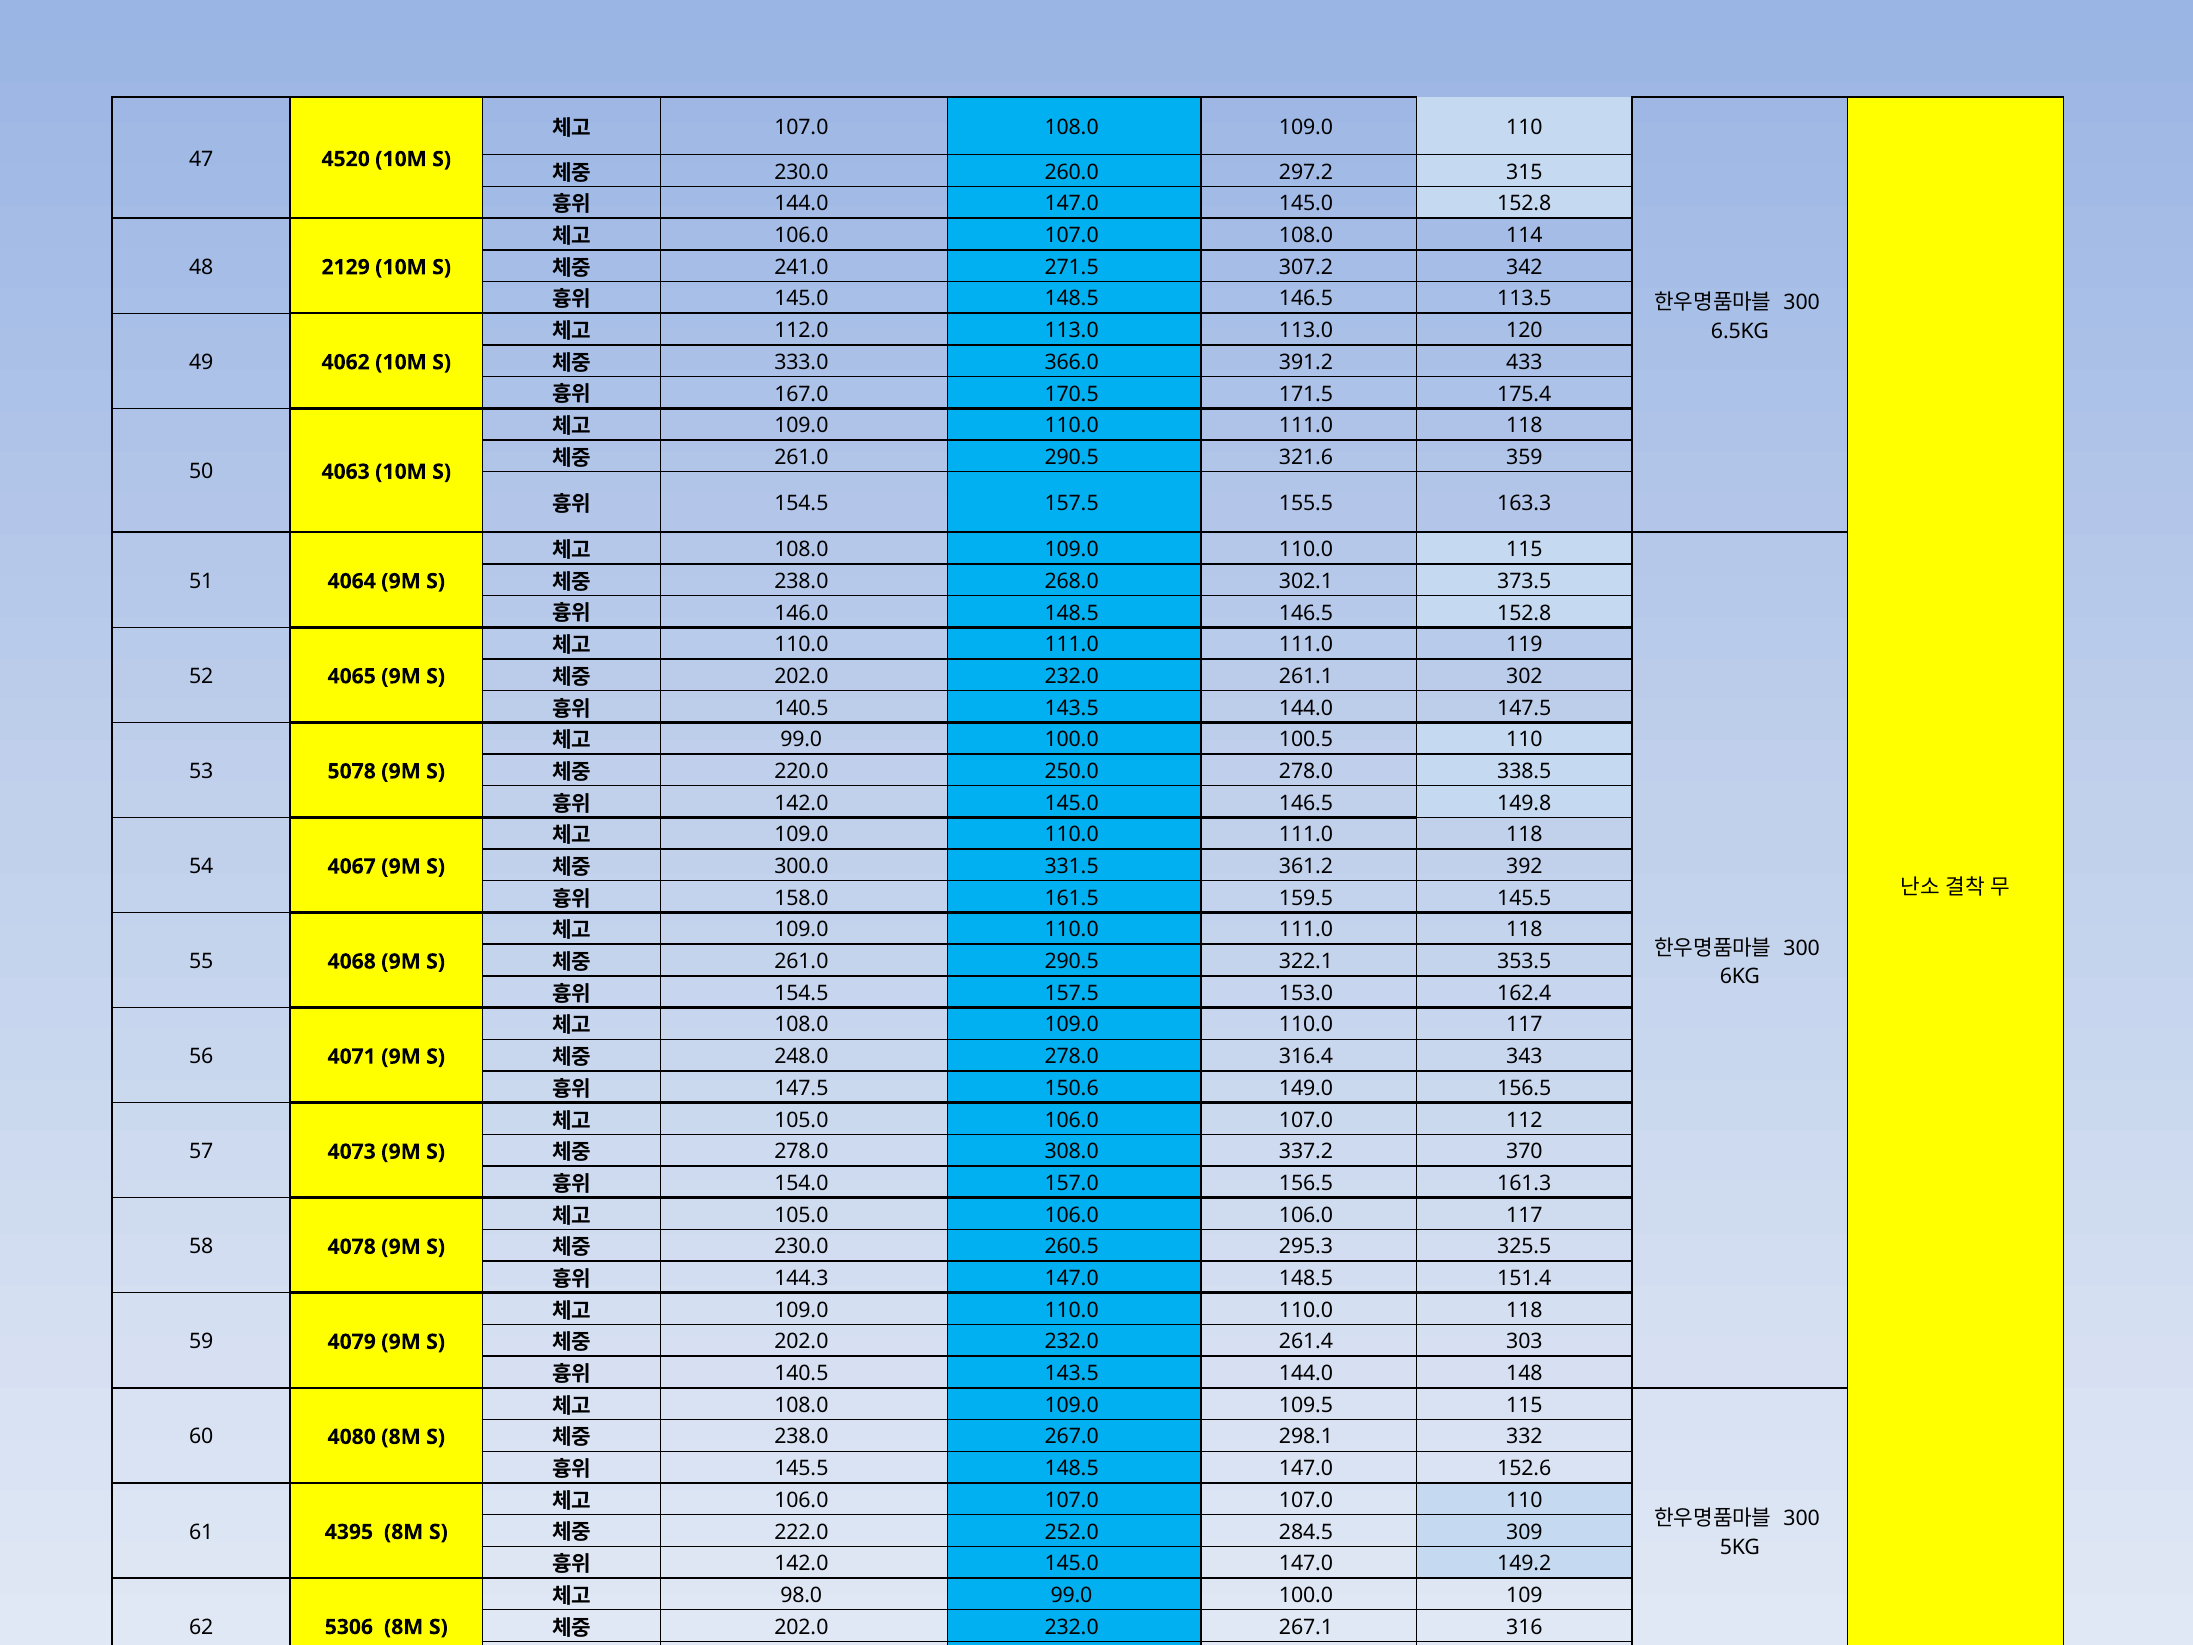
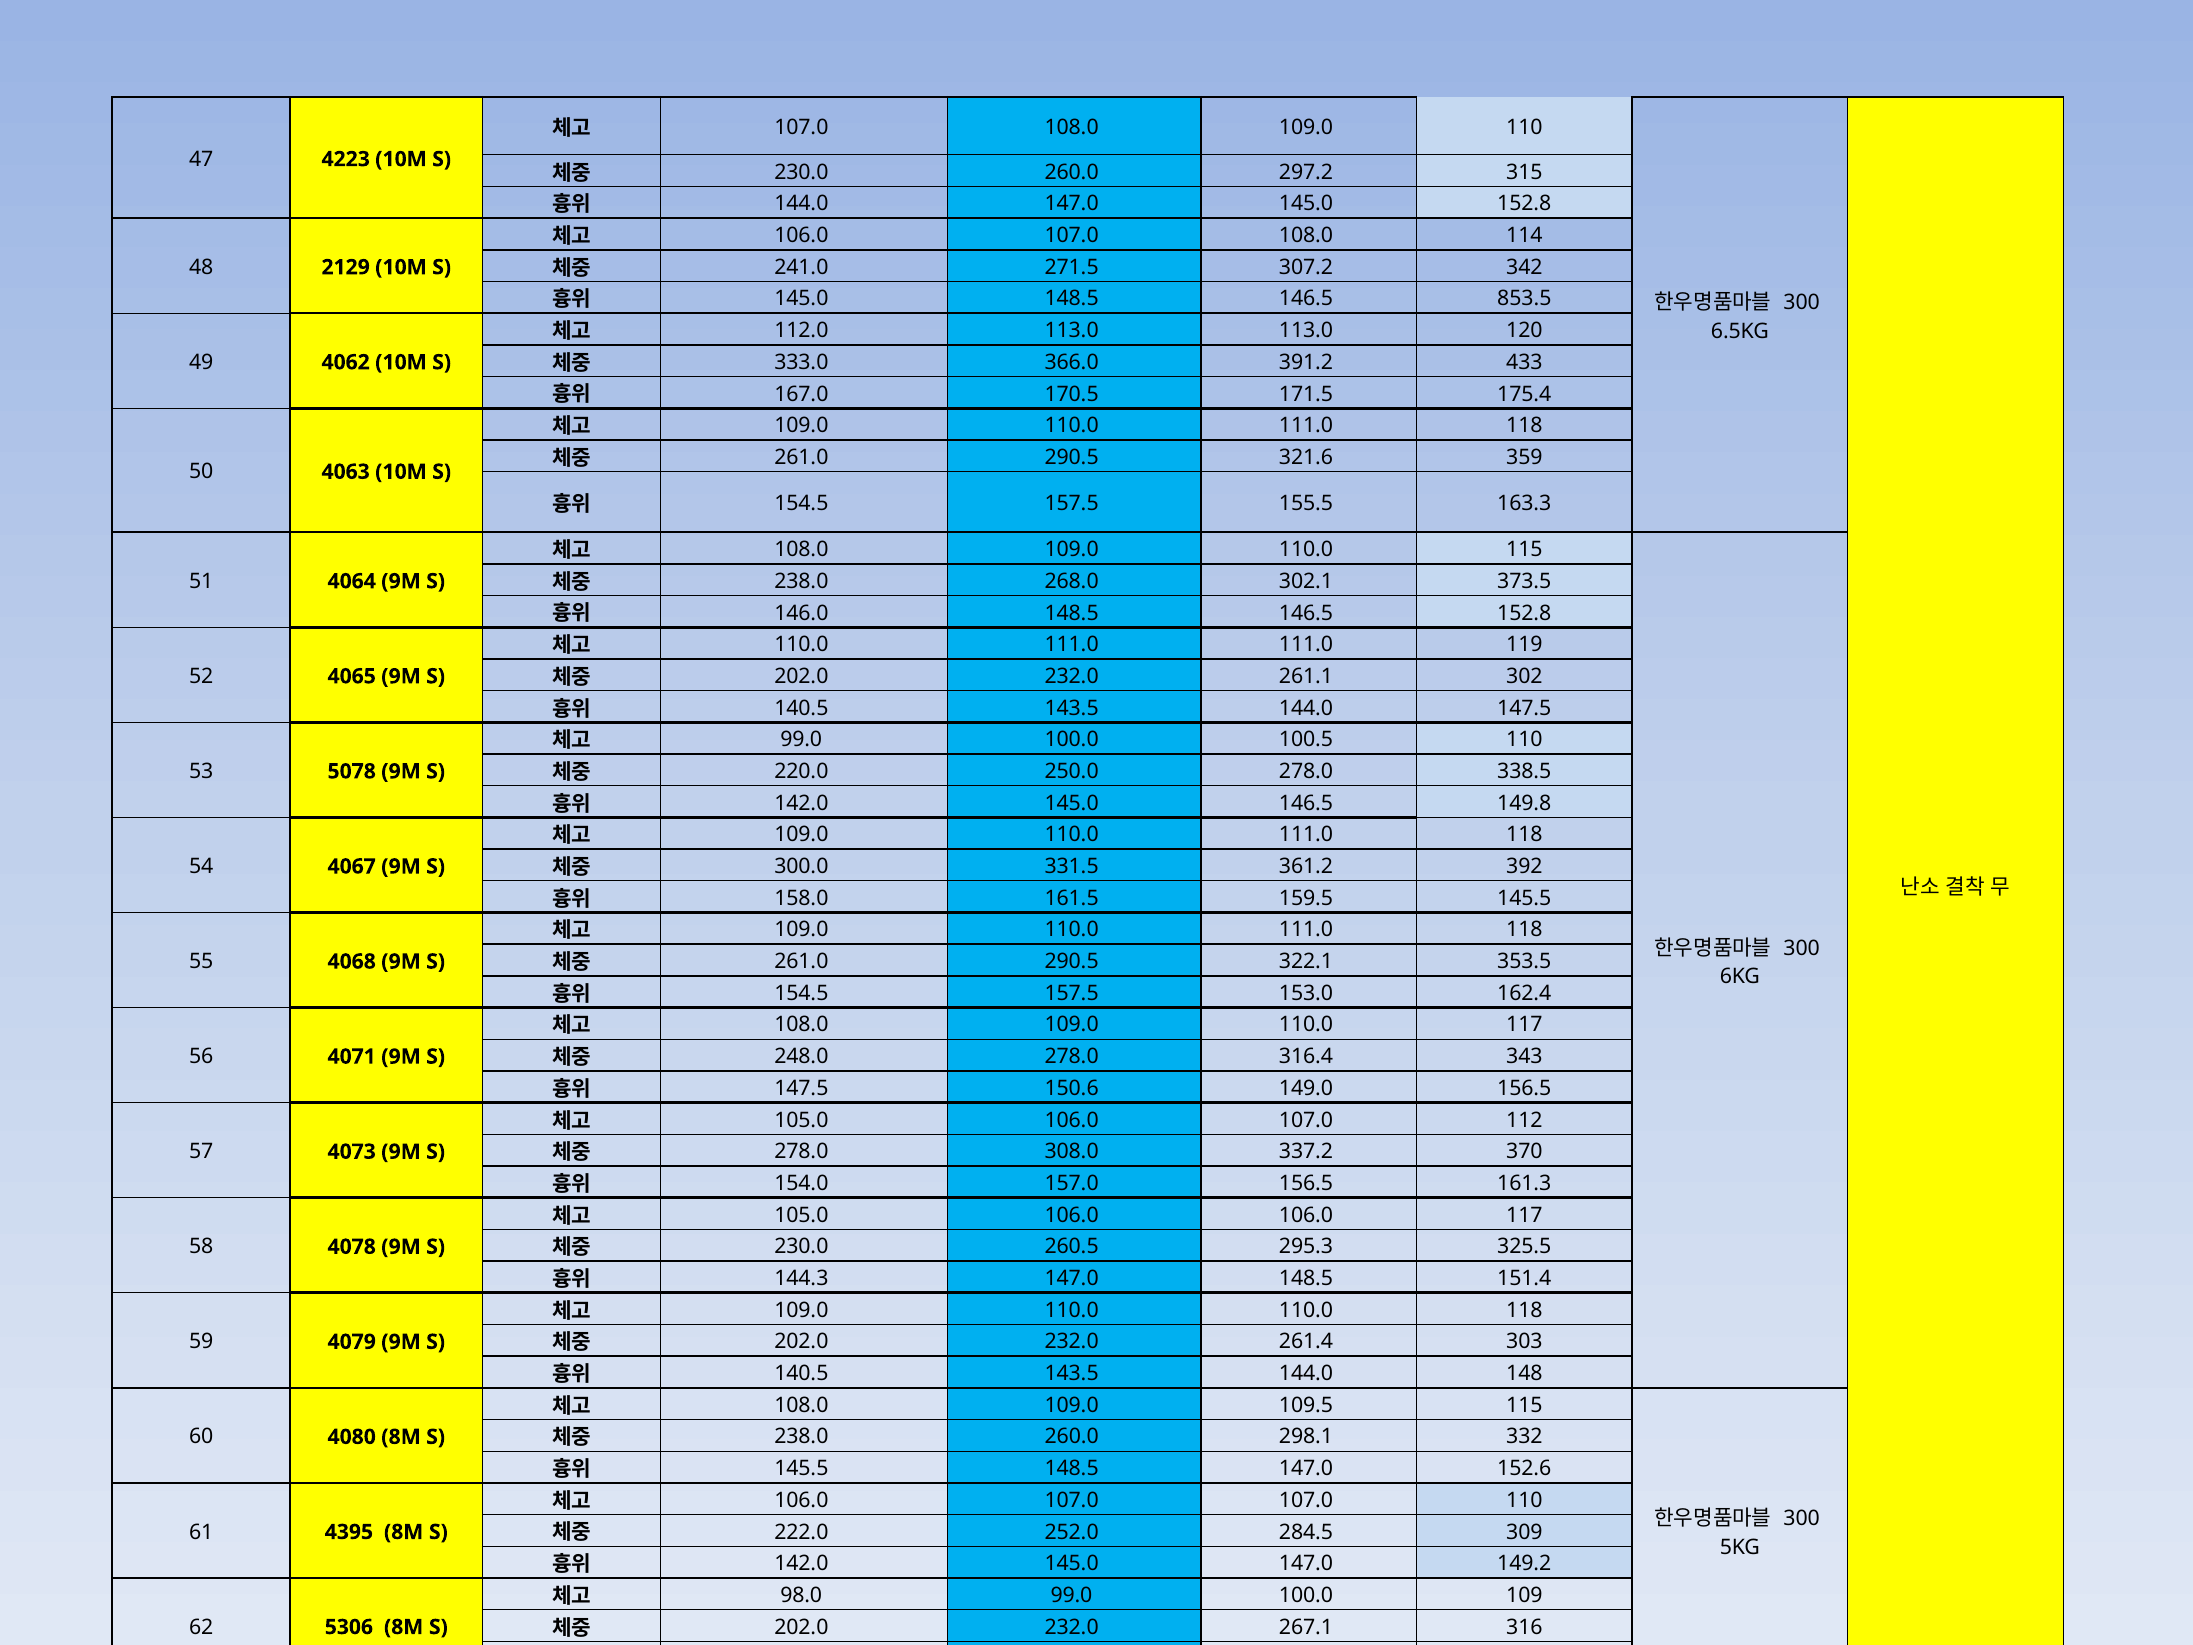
4520: 4520 -> 4223 (346, 159)
113.5: 113.5 -> 853.5 (1524, 299)
238.0 267.0: 267.0 -> 260.0 (1072, 1437)
